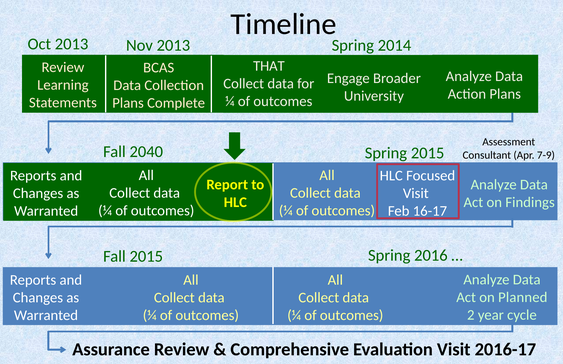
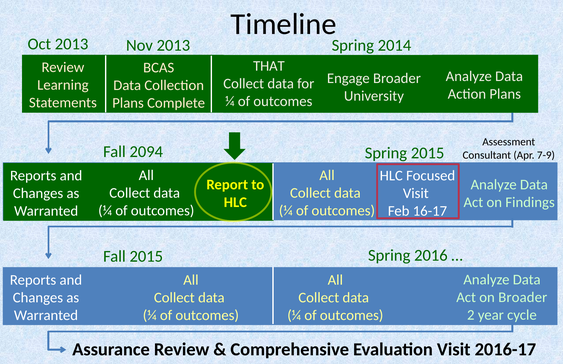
2040: 2040 -> 2094 (146, 152)
on Planned: Planned -> Broader (523, 298)
